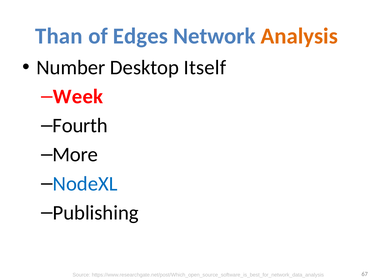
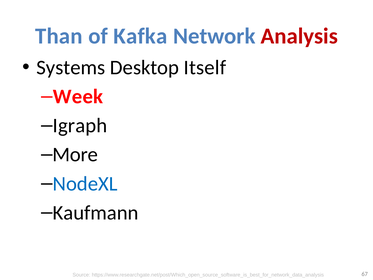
Edges: Edges -> Kafka (140, 36)
Analysis colour: orange -> red (299, 36)
Number: Number -> Systems (71, 67)
Fourth: Fourth -> Igraph (80, 125)
Publishing: Publishing -> Kaufmann (96, 212)
